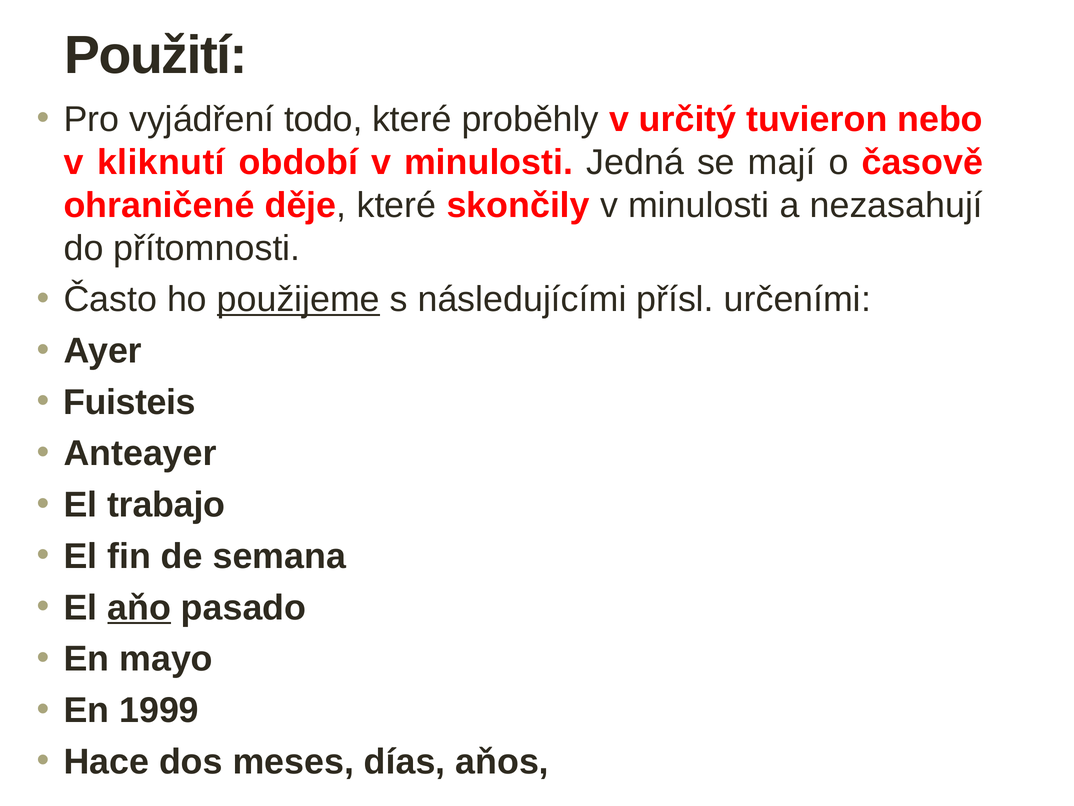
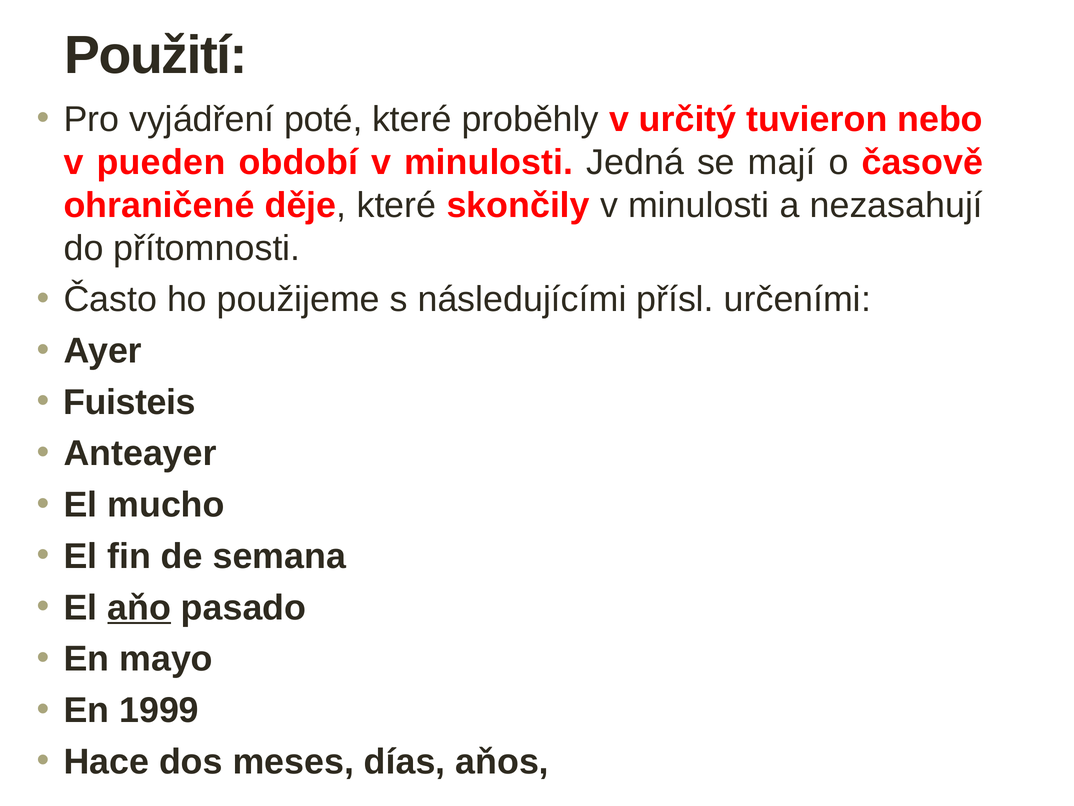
todo: todo -> poté (323, 119)
kliknutí: kliknutí -> pueden (161, 162)
použijeme underline: present -> none (298, 299)
trabajo: trabajo -> mucho (166, 505)
